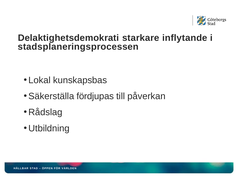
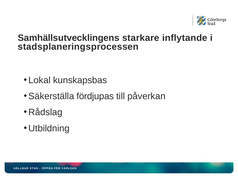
Delaktighetsdemokrati: Delaktighetsdemokrati -> Samhällsutvecklingens (69, 38)
